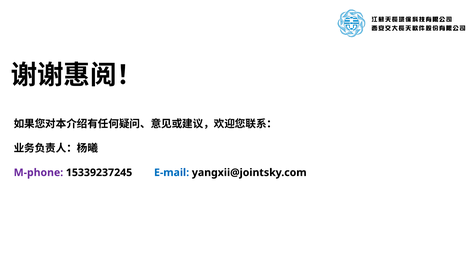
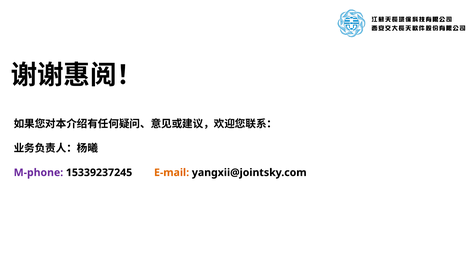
E-mail colour: blue -> orange (172, 172)
